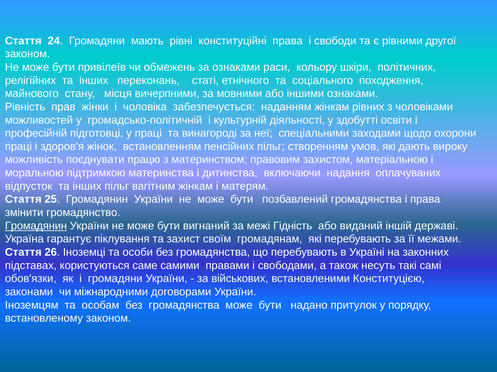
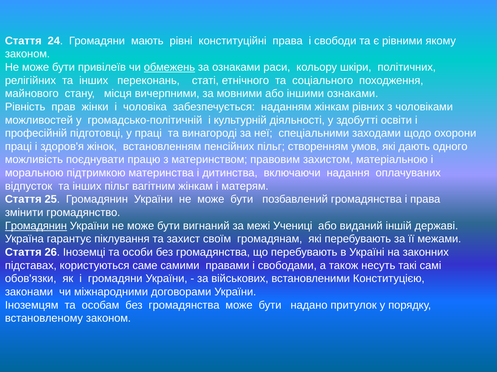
другої: другої -> якому (441, 41)
обмежень underline: none -> present (169, 67)
вироку: вироку -> одного (450, 147)
Гідність: Гідність -> Учениці (293, 226)
